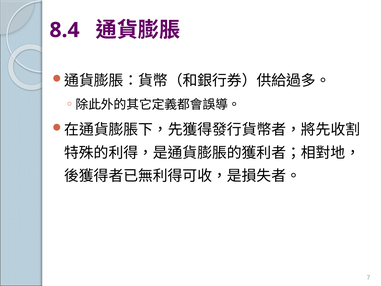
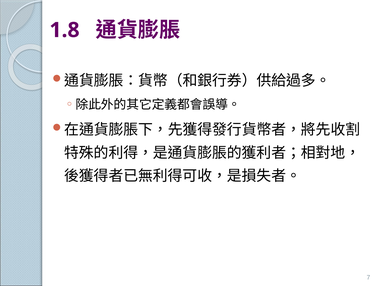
8.4: 8.4 -> 1.8 (65, 30)
